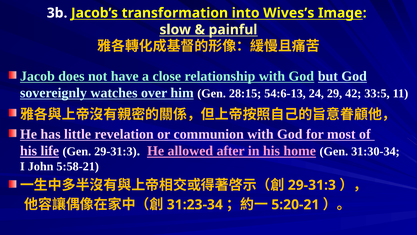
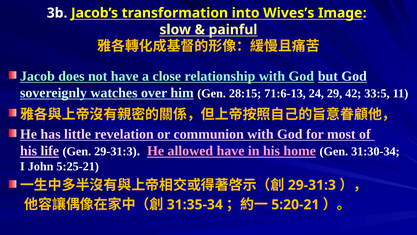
54:6-13: 54:6-13 -> 71:6-13 (285, 93)
allowed after: after -> have (231, 151)
5:58-21: 5:58-21 -> 5:25-21 (78, 166)
31:23-34: 31:23-34 -> 31:35-34 (195, 204)
